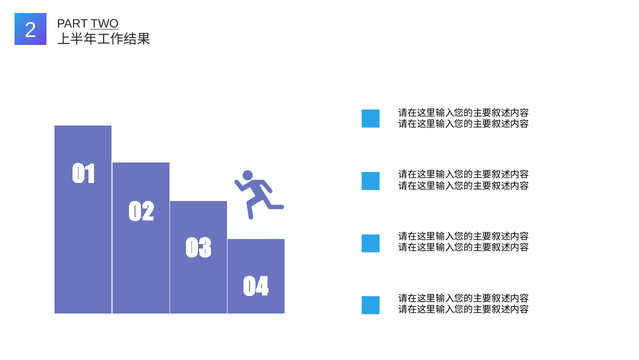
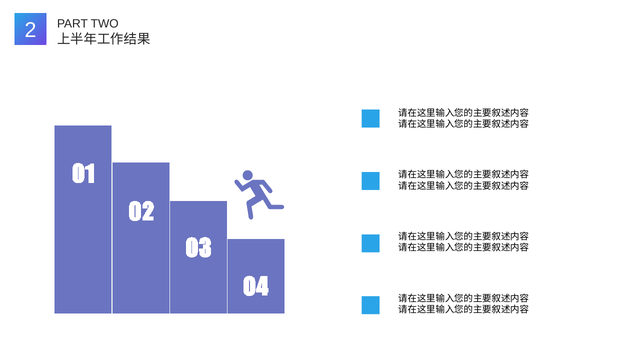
TWO underline: present -> none (105, 24)
